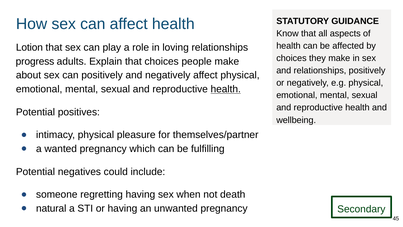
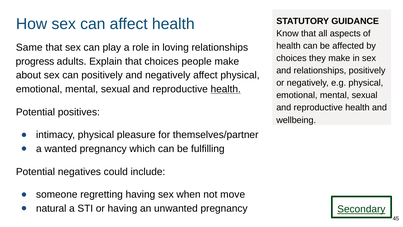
Lotion: Lotion -> Same (29, 47)
death: death -> move (233, 194)
Secondary underline: none -> present (361, 209)
